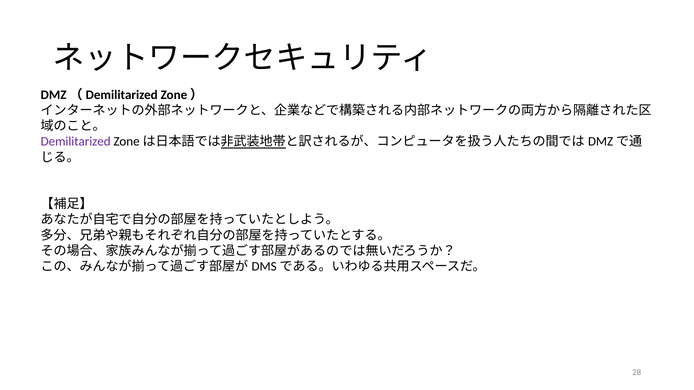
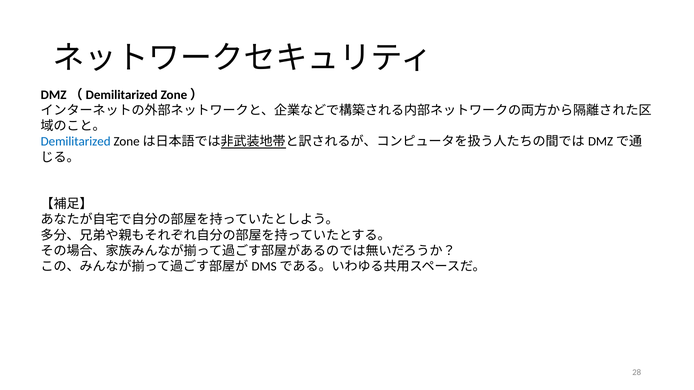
Demilitarized colour: purple -> blue (76, 142)
